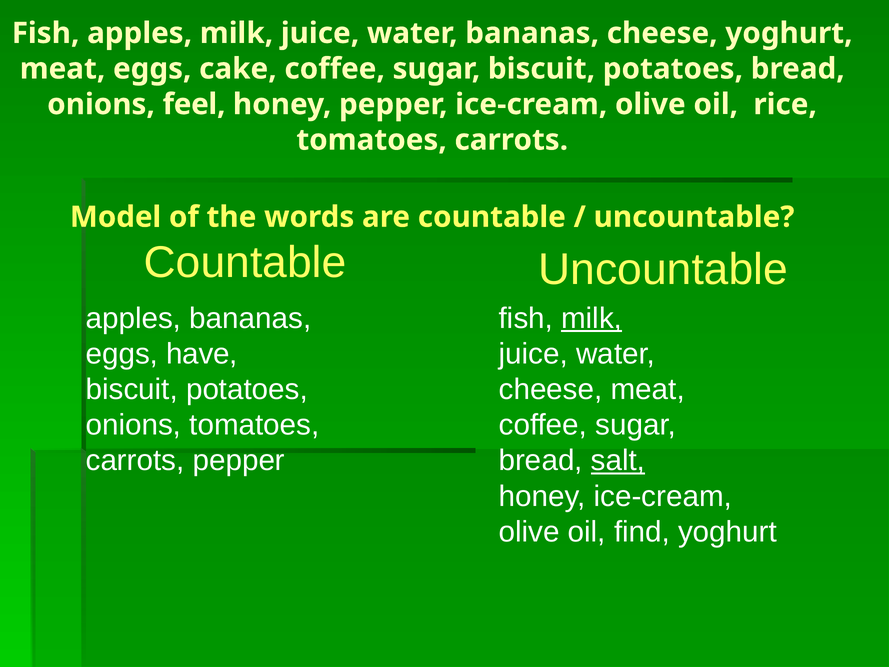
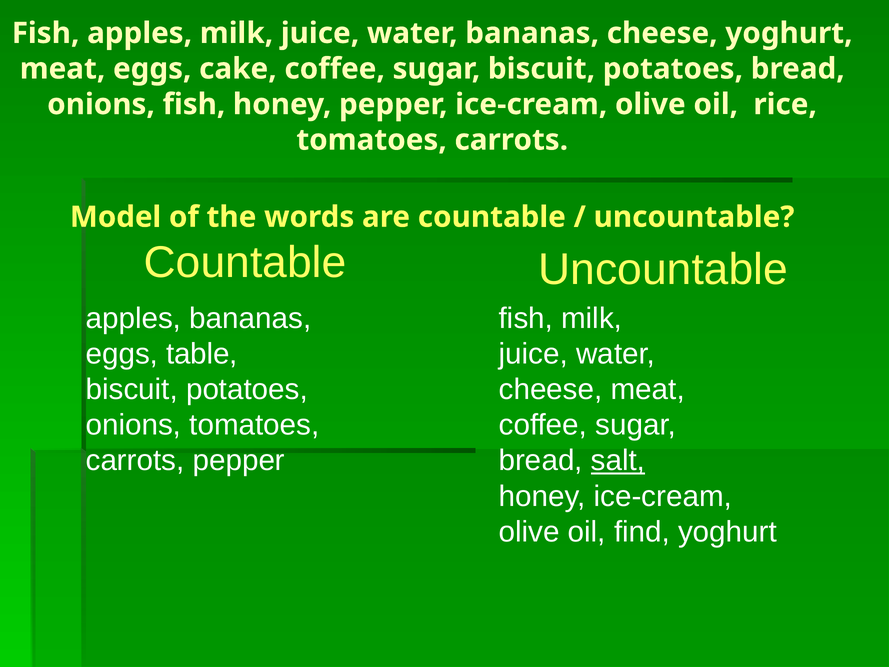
onions feel: feel -> fish (194, 104)
milk underline: present -> none (592, 318)
have: have -> table (202, 354)
